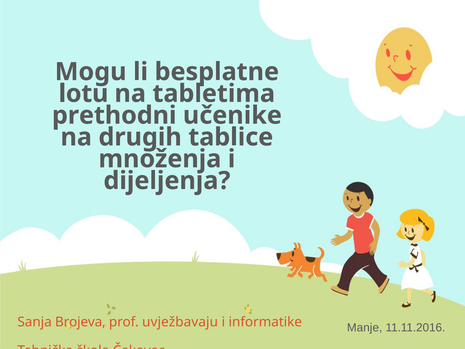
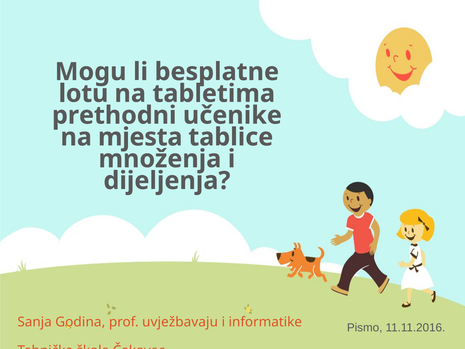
drugih: drugih -> mjesta (140, 137)
Brojeva: Brojeva -> Godina (80, 322)
Manje: Manje -> Pismo (365, 328)
